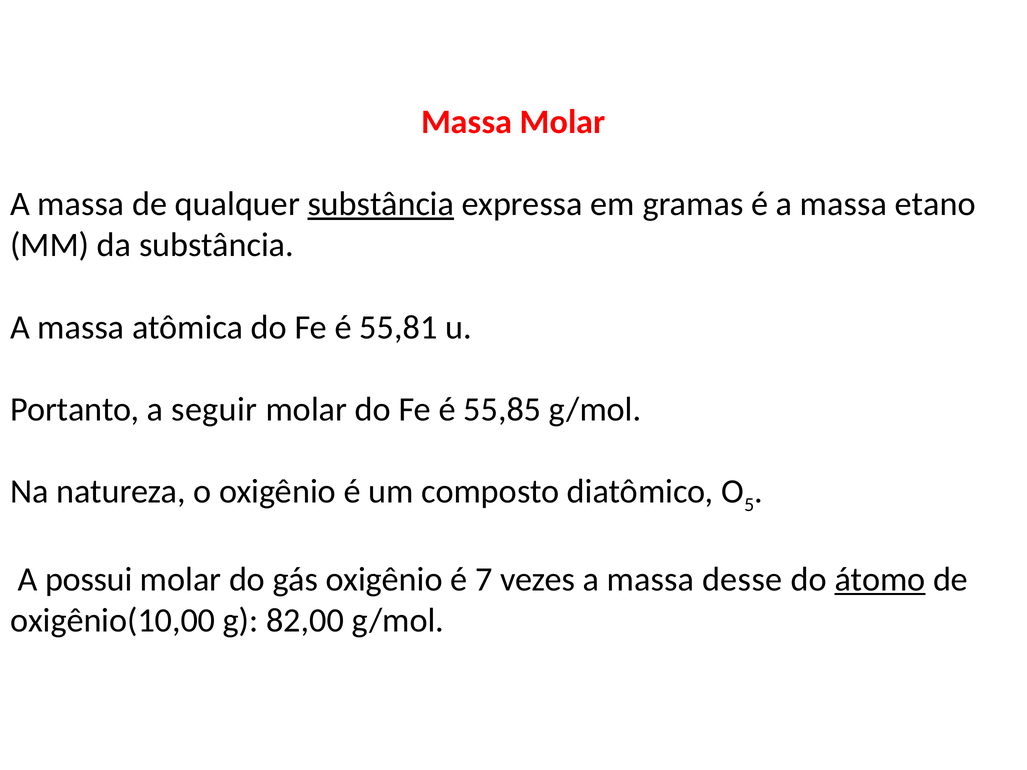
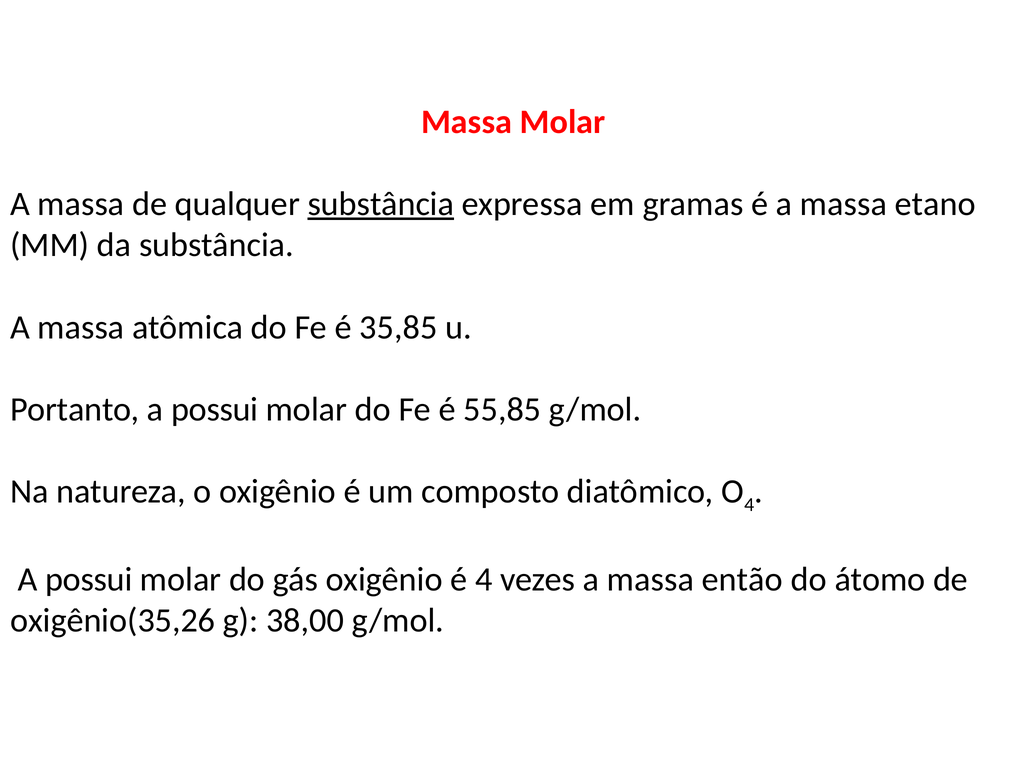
55,81: 55,81 -> 35,85 (398, 327)
Portanto a seguir: seguir -> possui (215, 409)
O 5: 5 -> 4 (749, 505)
é 7: 7 -> 4 (484, 579)
desse: desse -> então (742, 579)
átomo underline: present -> none (880, 579)
oxigênio(10,00: oxigênio(10,00 -> oxigênio(35,26 (113, 621)
82,00: 82,00 -> 38,00 (305, 621)
